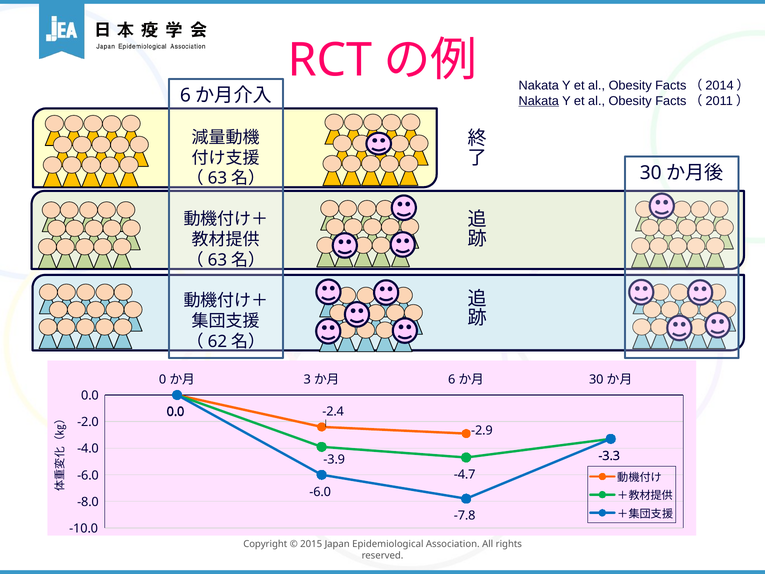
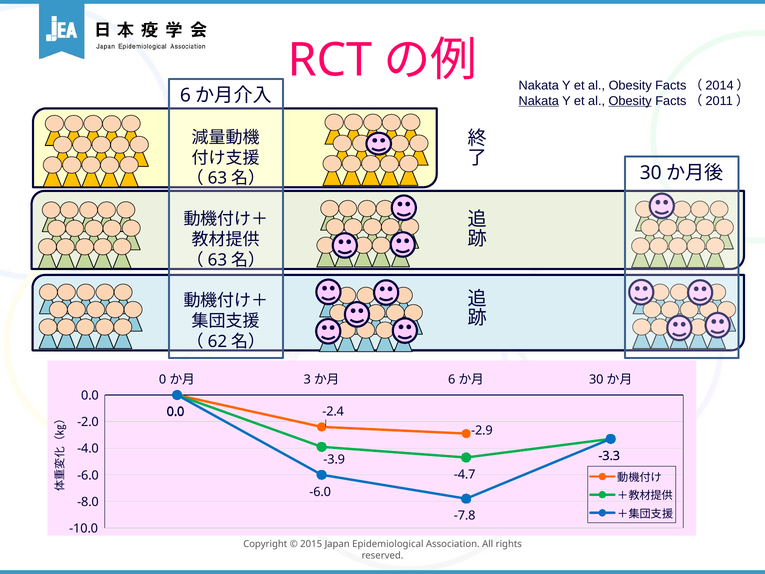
Obesity underline: none -> present (630, 101)
